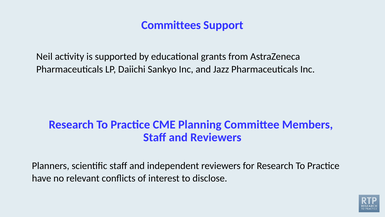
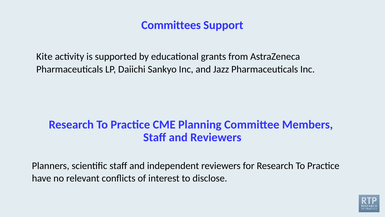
Neil: Neil -> Kite (44, 56)
